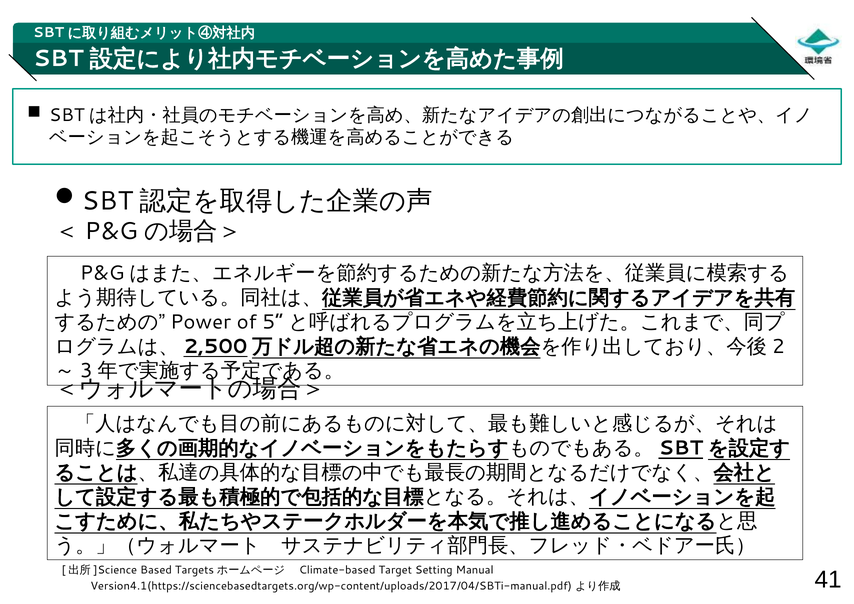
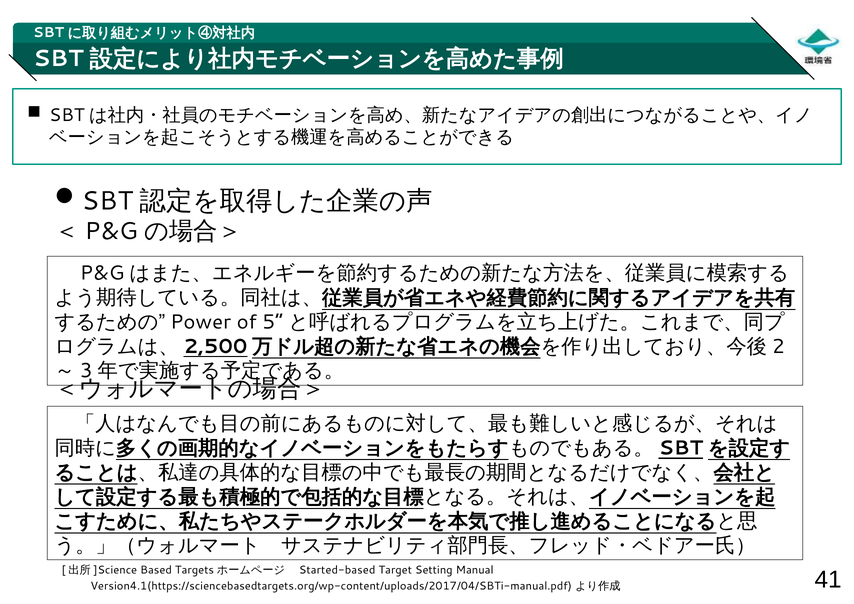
Climate-based: Climate-based -> Started-based (337, 570)
